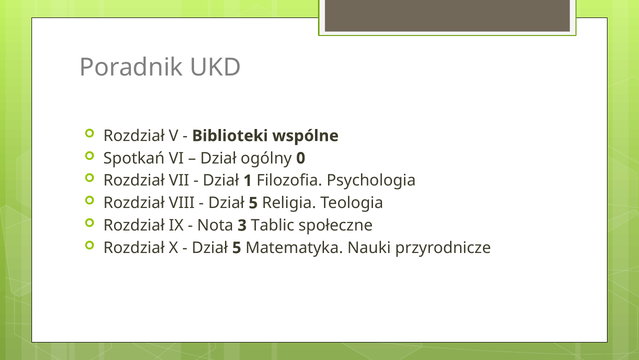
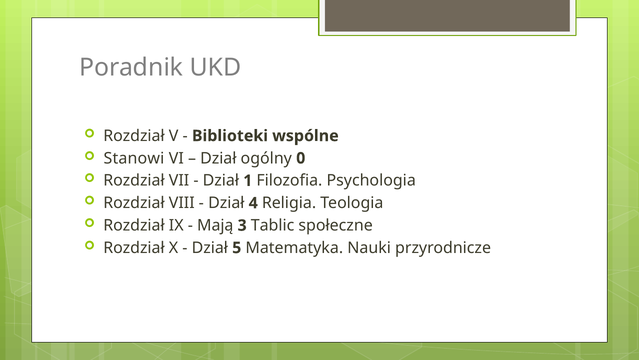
Spotkań: Spotkań -> Stanowi (134, 158)
5: 5 -> 4 (253, 203)
Nota: Nota -> Mają (215, 225)
